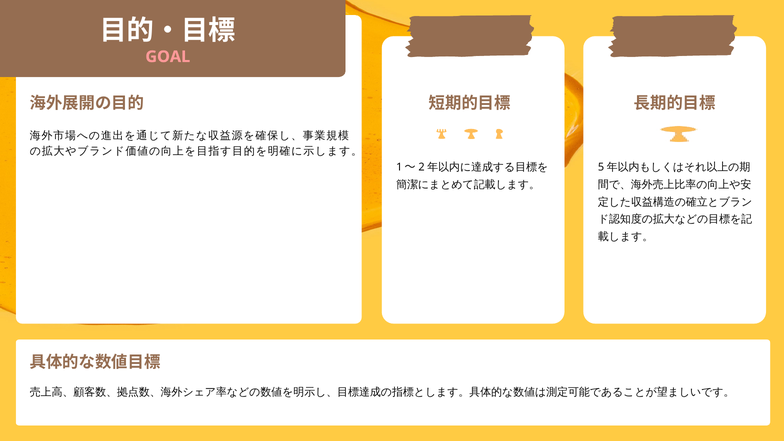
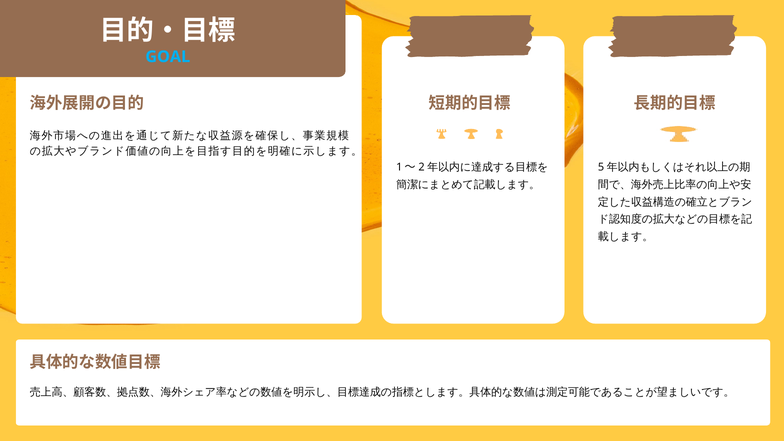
GOAL colour: pink -> light blue (168, 57)
